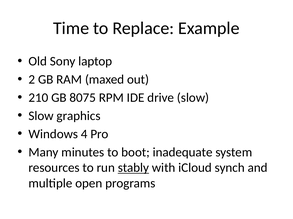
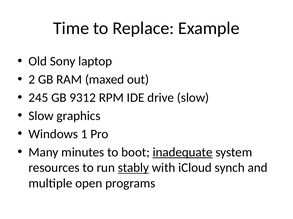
210: 210 -> 245 (38, 98)
8075: 8075 -> 9312 (83, 98)
4: 4 -> 1 (84, 134)
inadequate underline: none -> present (183, 153)
